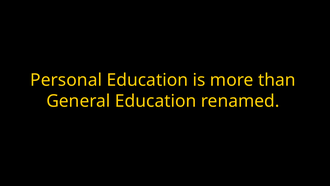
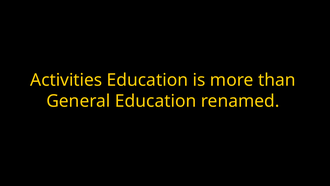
Personal: Personal -> Activities (66, 80)
